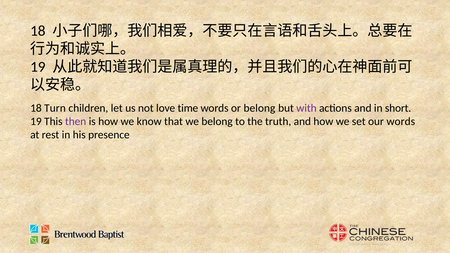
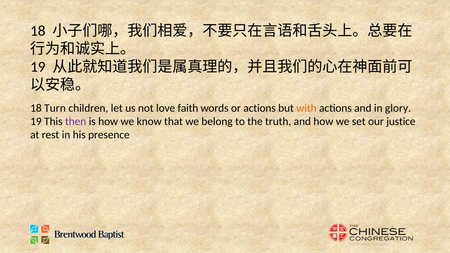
time: time -> faith (188, 108)
or belong: belong -> actions (260, 108)
with colour: purple -> orange (306, 108)
short: short -> glory (398, 108)
our words: words -> justice (401, 122)
